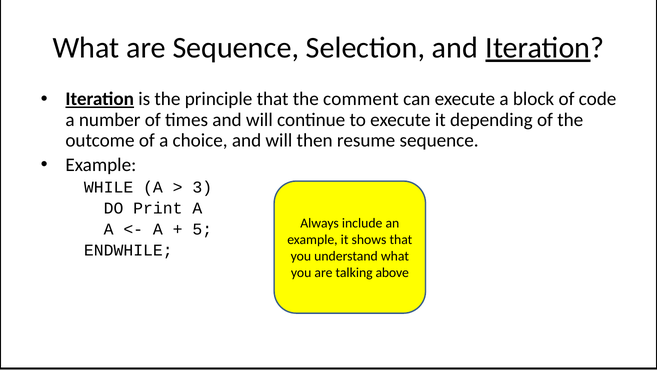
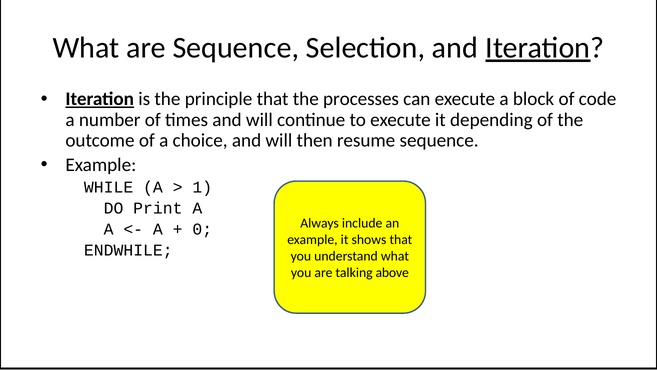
comment: comment -> processes (361, 99)
3: 3 -> 1 (202, 187)
5: 5 -> 0 (202, 229)
